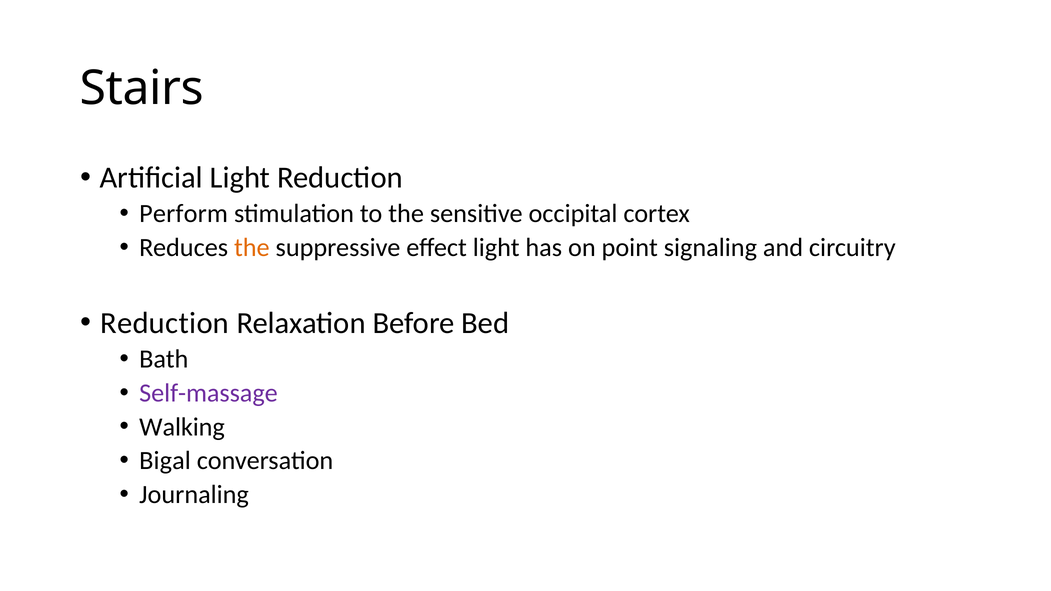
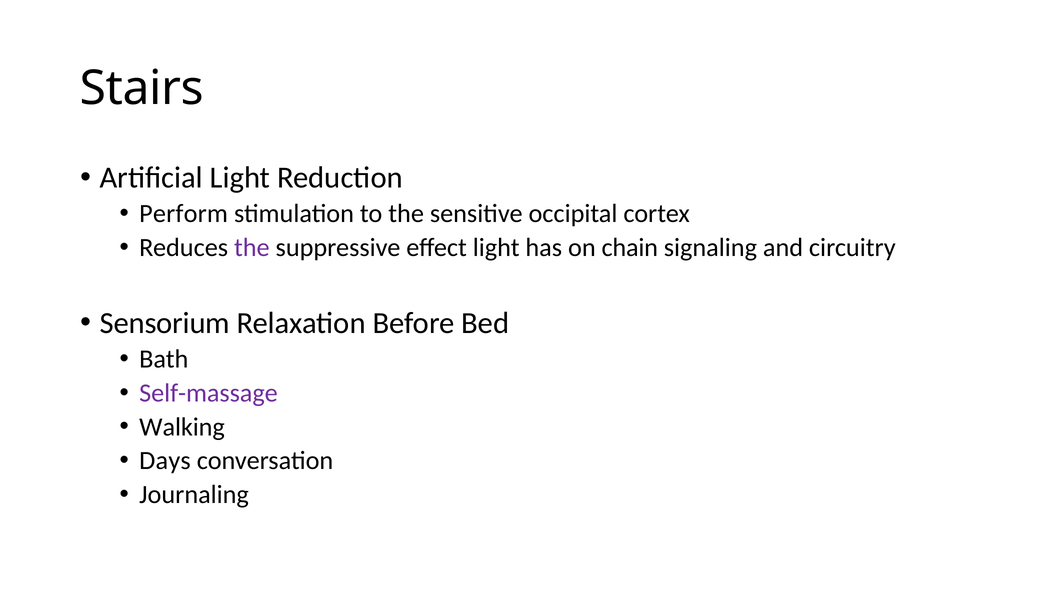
the colour: orange -> purple (252, 248)
point: point -> chain (630, 248)
Reduction: Reduction -> Sensorium (165, 323)
Bigal: Bigal -> Days (165, 461)
